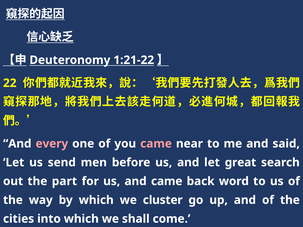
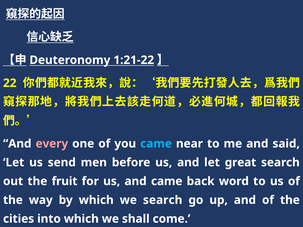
came colour: pink -> light blue (156, 144)
part: part -> fruit (65, 181)
we cluster: cluster -> search (163, 200)
